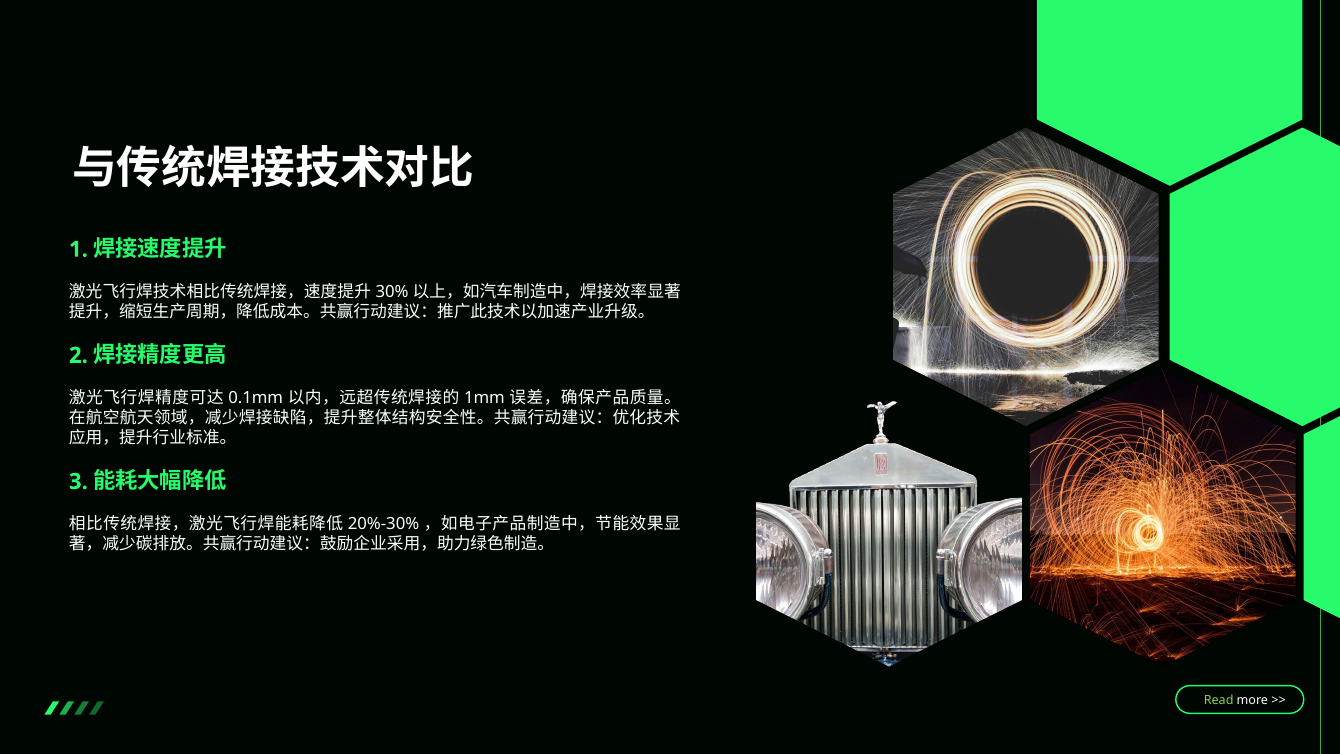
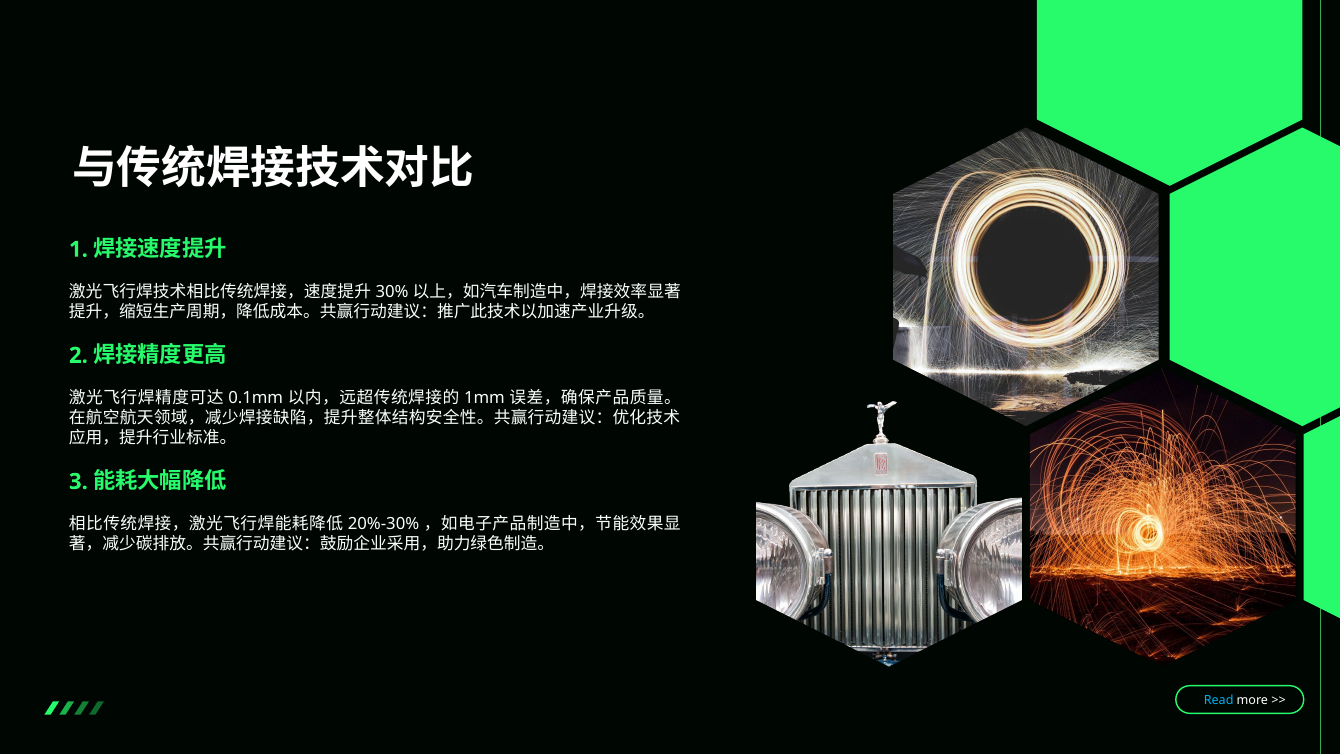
Read colour: light green -> light blue (1219, 700)
